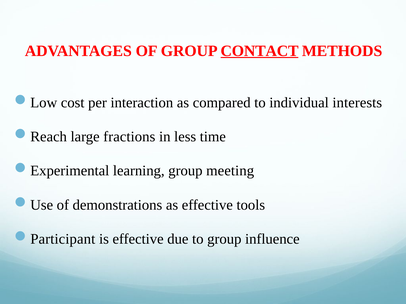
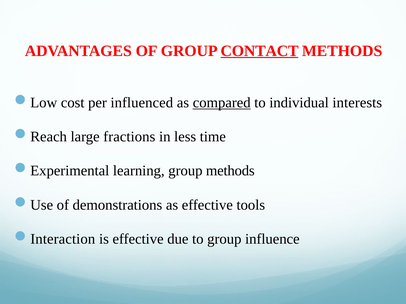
interaction: interaction -> influenced (142, 103)
compared underline: none -> present (222, 103)
group meeting: meeting -> methods (230, 171)
Participant: Participant -> Interaction (63, 239)
